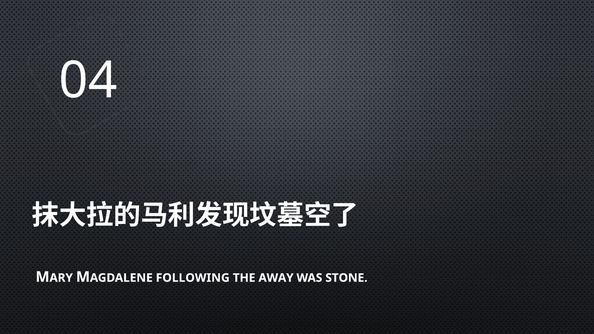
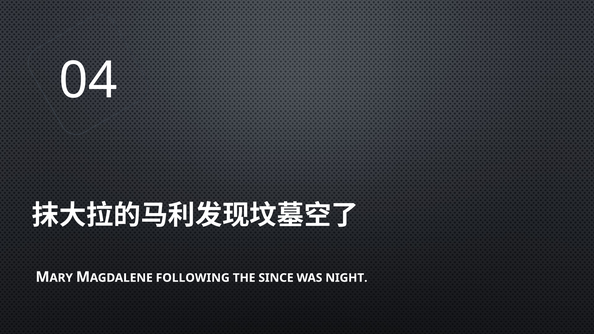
AWAY: AWAY -> SINCE (276, 278)
STONE: STONE -> NIGHT (346, 278)
